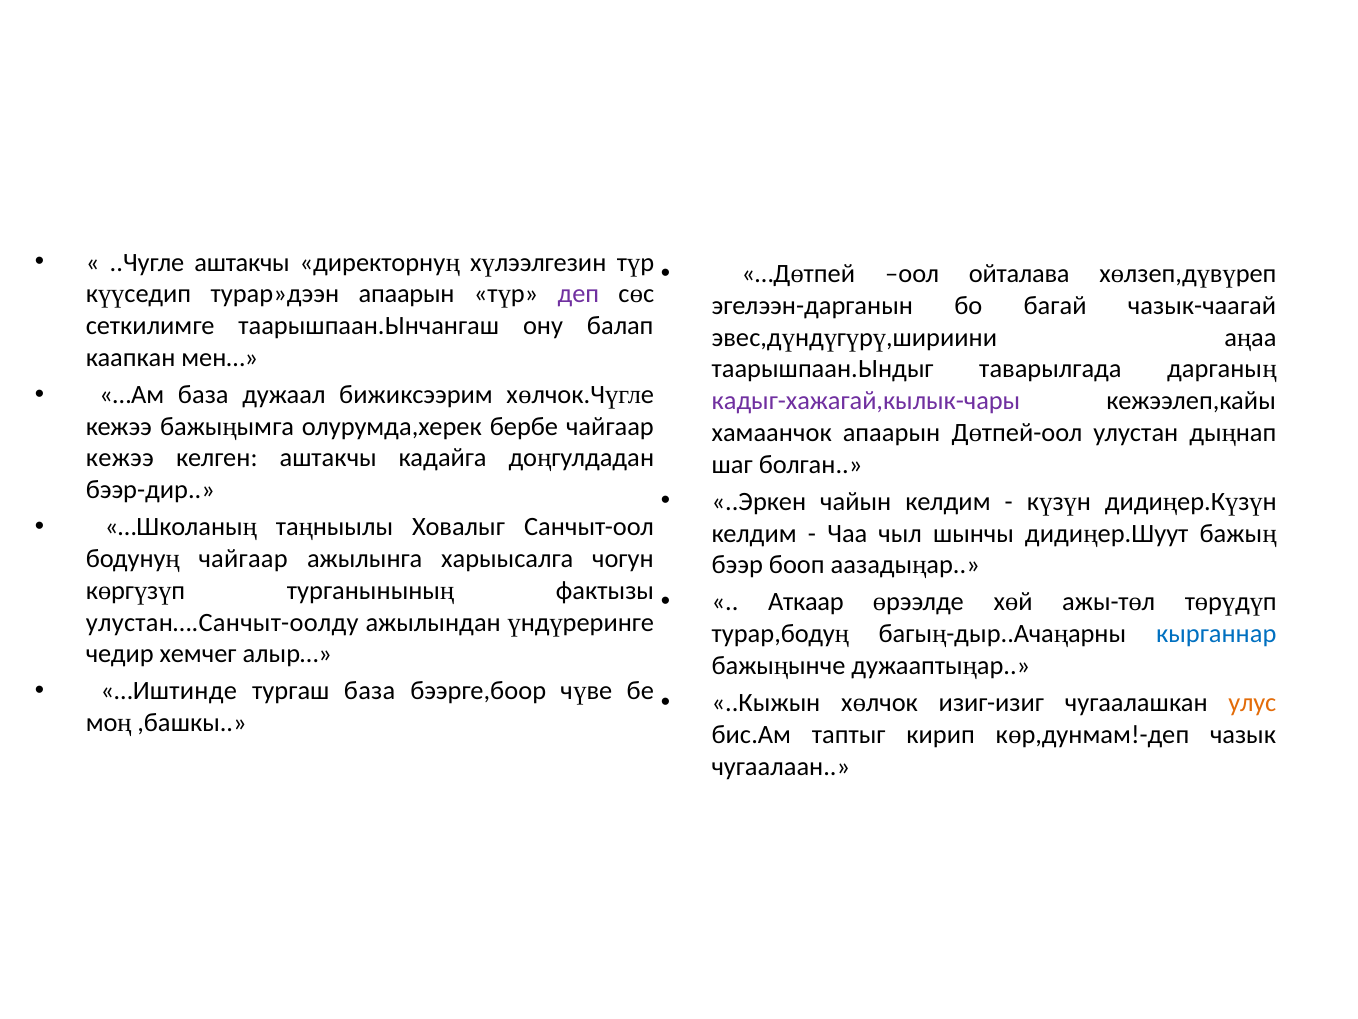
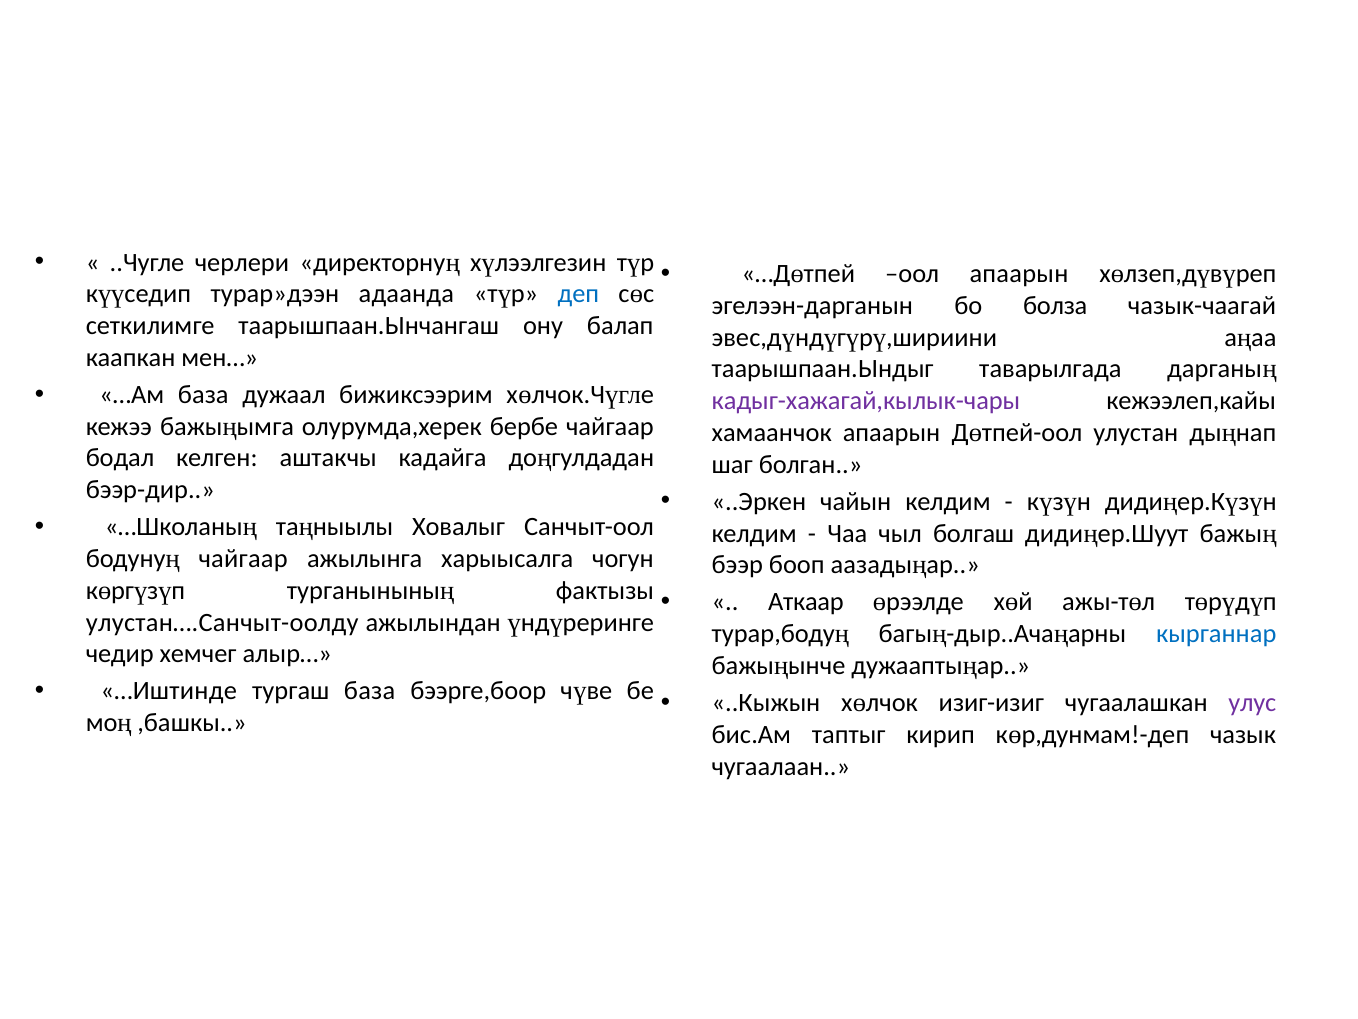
..Чугле аштакчы: аштакчы -> черлери (242, 262)
оол ойталава: ойталава -> апаарын (1019, 274)
турар»дээн апаарын: апаарын -> адаанда (406, 294)
деп colour: purple -> blue (578, 294)
багай: багай -> болза (1055, 306)
кежээ: кежээ -> бодал (120, 458)
шынчы: шынчы -> болгаш (974, 533)
улус colour: orange -> purple (1252, 703)
